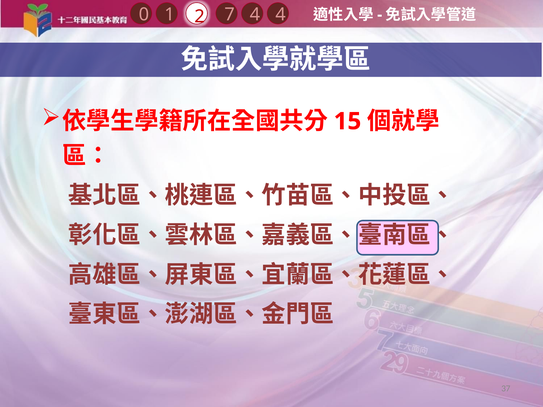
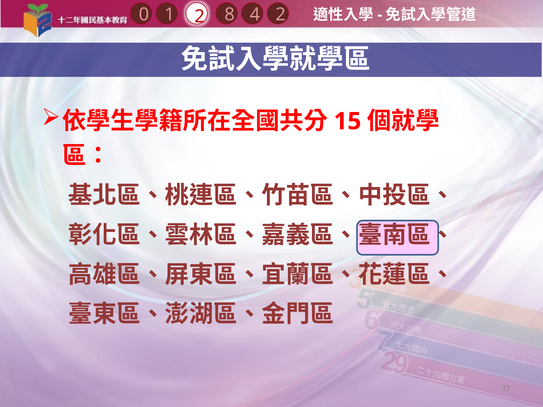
4 4: 4 -> 2 (281, 15)
7: 7 -> 8 (230, 15)
